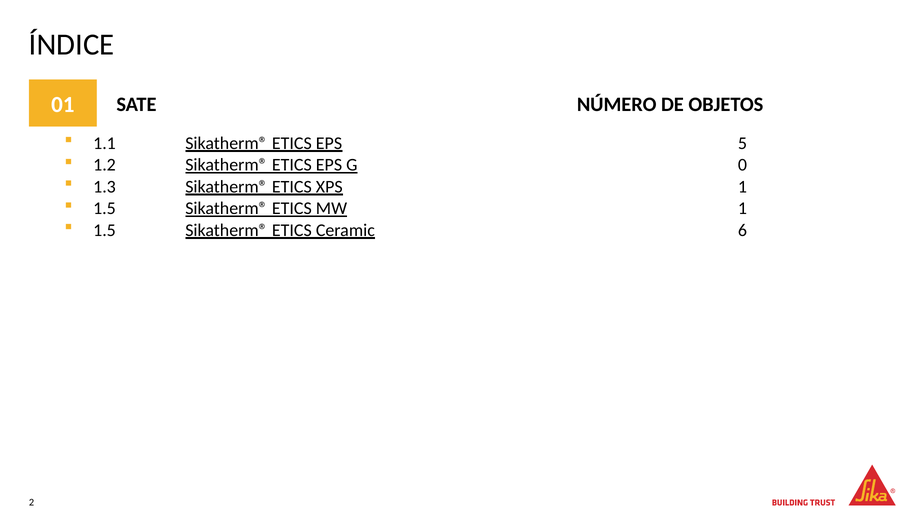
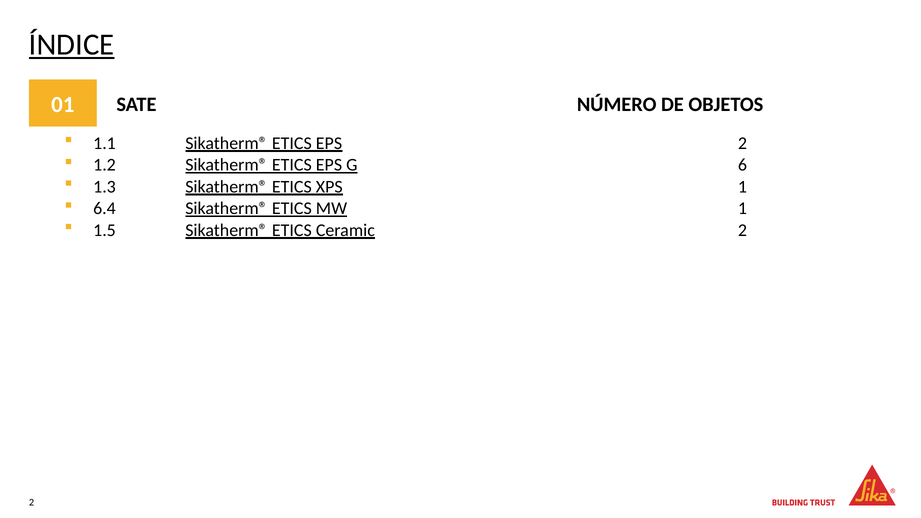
ÍNDICE underline: none -> present (72, 45)
EPS 5: 5 -> 2 (742, 143)
0: 0 -> 6 (742, 165)
1.5: 1.5 -> 6.4 (104, 209)
Ceramic 6: 6 -> 2 (742, 230)
